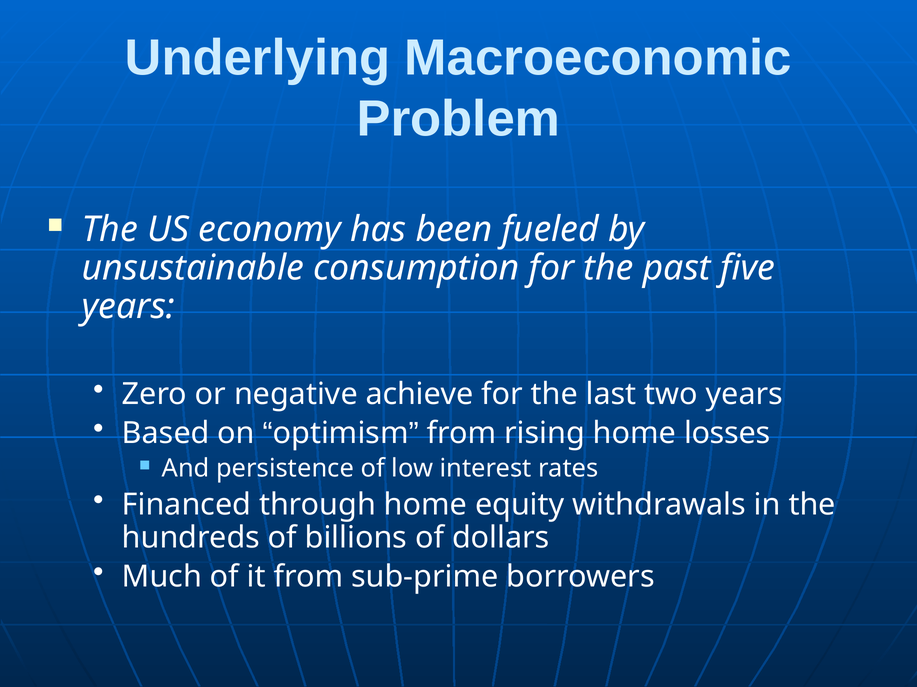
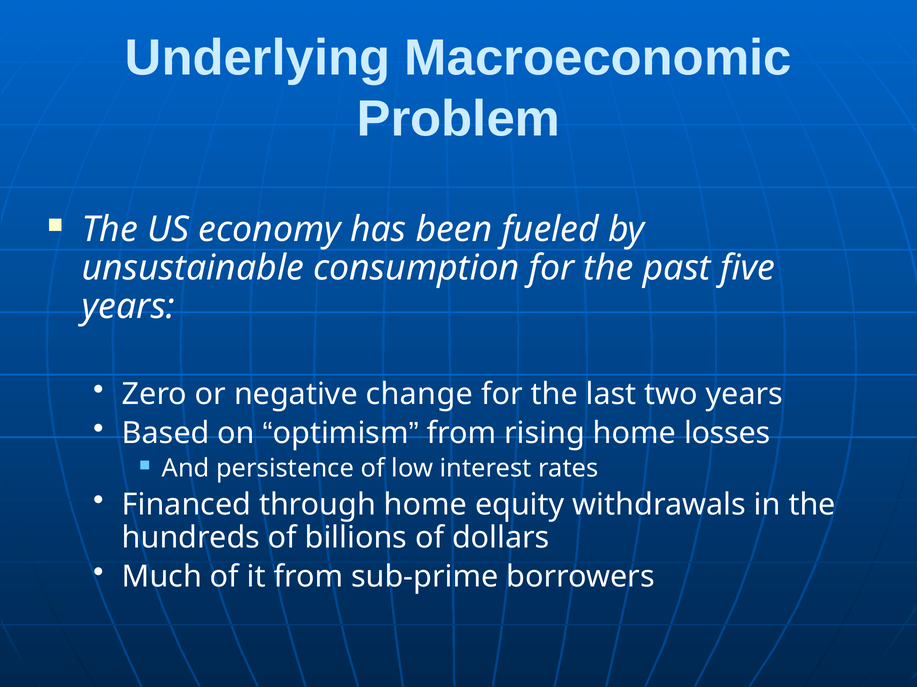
achieve: achieve -> change (419, 395)
